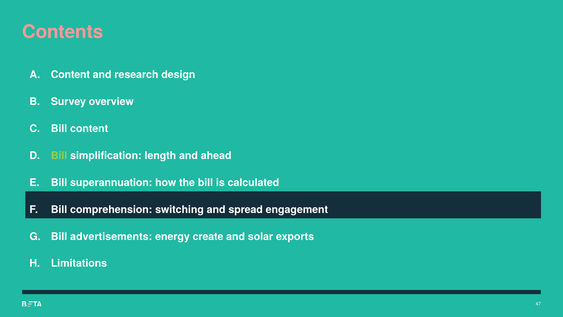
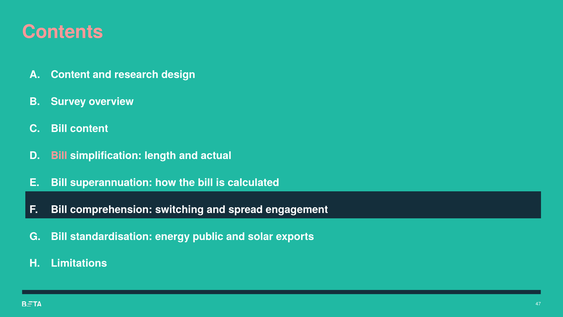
Bill colour: light green -> pink (59, 156)
ahead: ahead -> actual (216, 156)
advertisements: advertisements -> standardisation (111, 236)
create: create -> public (208, 236)
